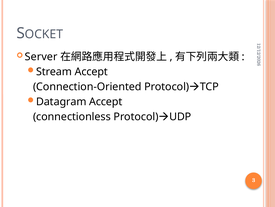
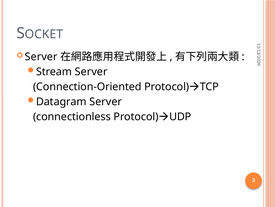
Stream Accept: Accept -> Server (91, 72)
Datagram Accept: Accept -> Server (106, 101)
